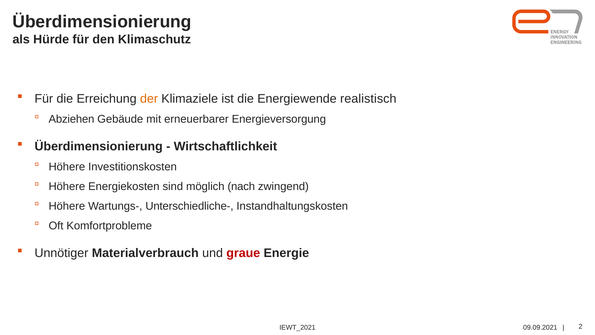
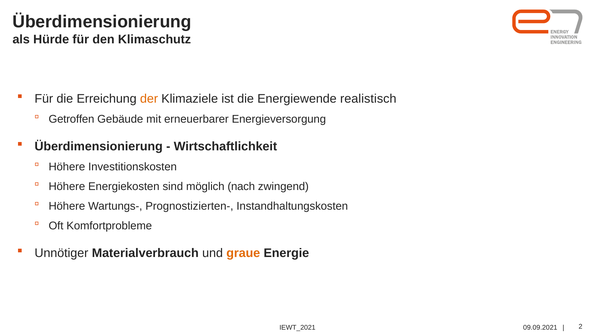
Abziehen: Abziehen -> Getroffen (71, 119)
Unterschiedliche-: Unterschiedliche- -> Prognostizierten- (189, 206)
graue colour: red -> orange (243, 253)
